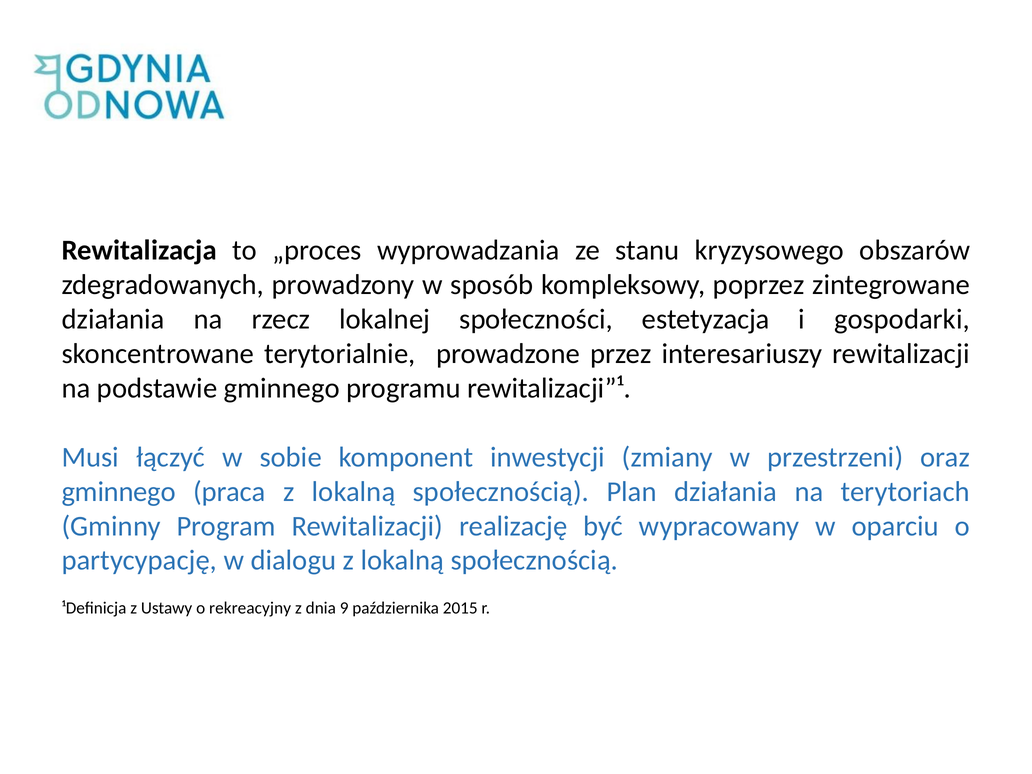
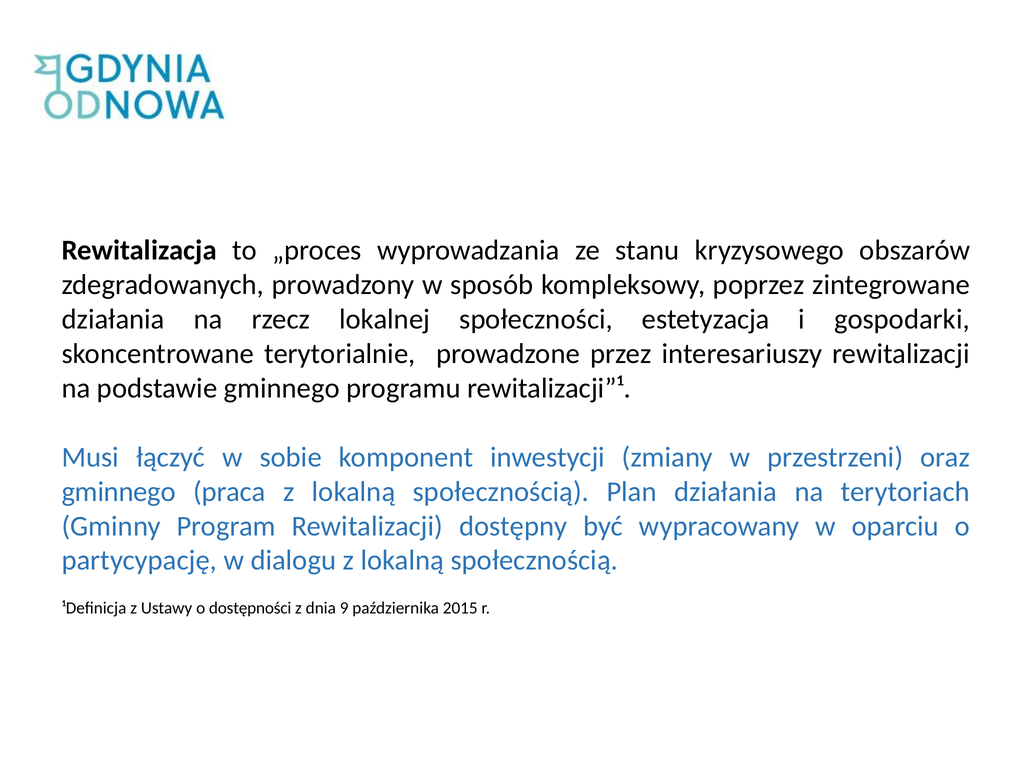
realizację: realizację -> dostępny (513, 526)
rekreacyjny: rekreacyjny -> dostępności (250, 608)
